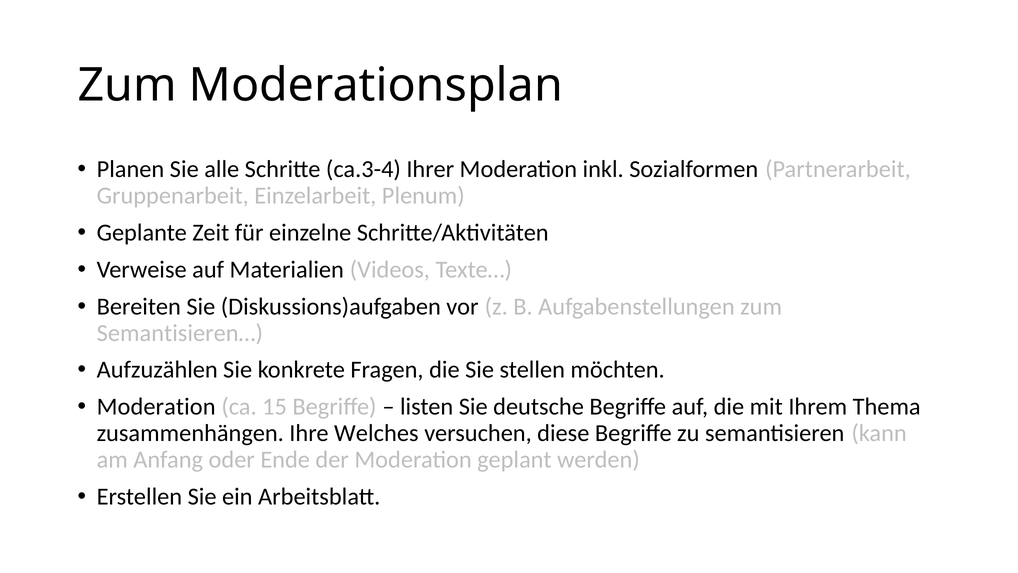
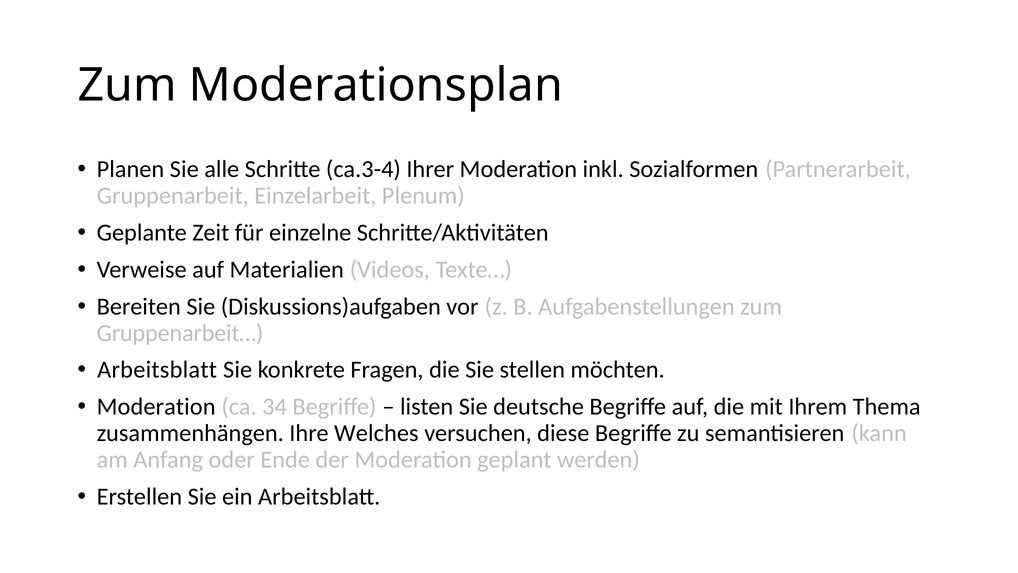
Semantisieren…: Semantisieren… -> Gruppenarbeit… (180, 333)
Aufzuzählen: Aufzuzählen -> Arbeitsblatt (157, 370)
15: 15 -> 34 (275, 407)
